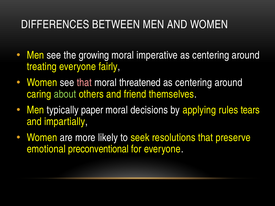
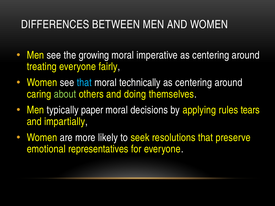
that colour: pink -> light blue (84, 83)
threatened: threatened -> technically (140, 83)
friend: friend -> doing (135, 94)
preconventional: preconventional -> representatives (98, 149)
